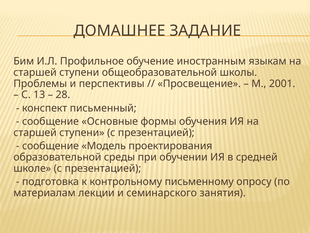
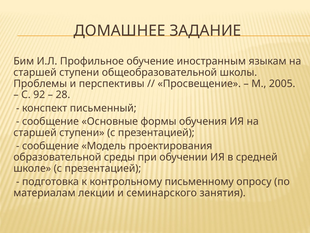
2001: 2001 -> 2005 (282, 83)
13: 13 -> 92 (39, 95)
